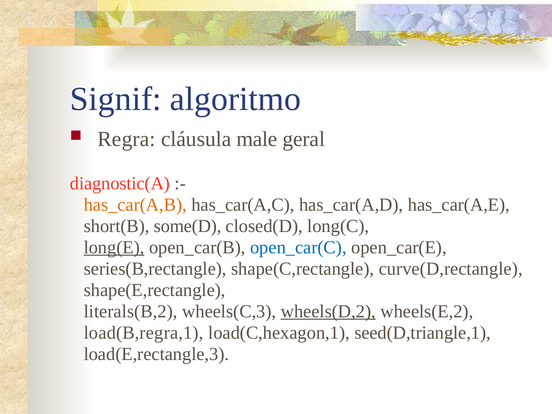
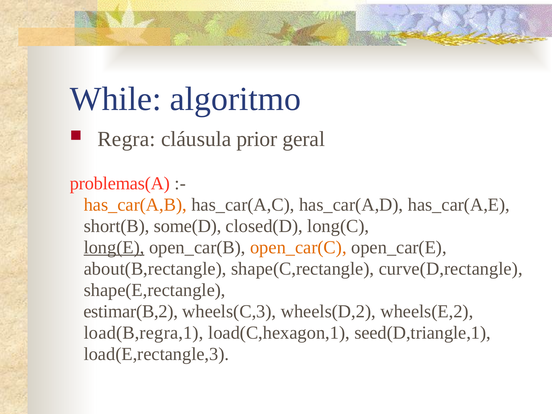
Signif: Signif -> While (116, 99)
male: male -> prior (257, 139)
diagnostic(A: diagnostic(A -> problemas(A (120, 183)
open_car(C colour: blue -> orange (298, 247)
series(B,rectangle: series(B,rectangle -> about(B,rectangle (155, 269)
literals(B,2: literals(B,2 -> estimar(B,2 (131, 311)
wheels(D,2 underline: present -> none (328, 311)
